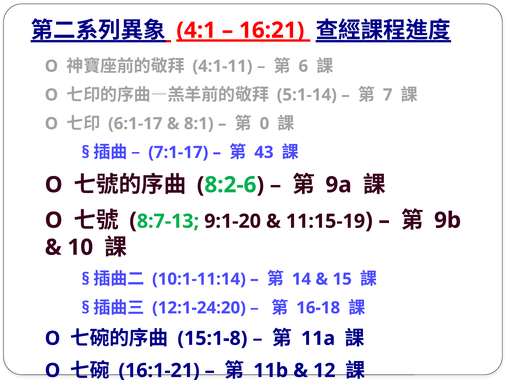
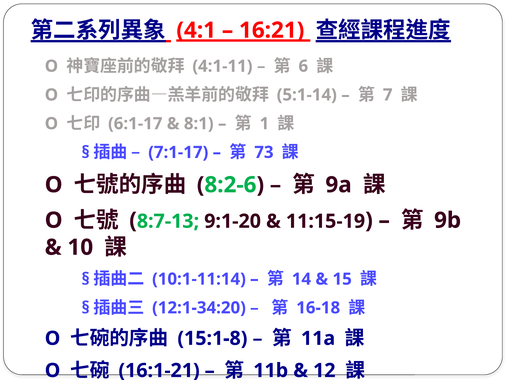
0: 0 -> 1 (264, 123)
43: 43 -> 73 (264, 152)
12:1-24:20: 12:1-24:20 -> 12:1-34:20 (199, 307)
